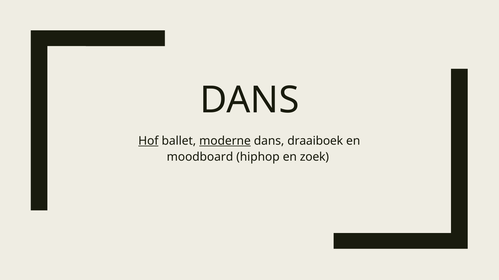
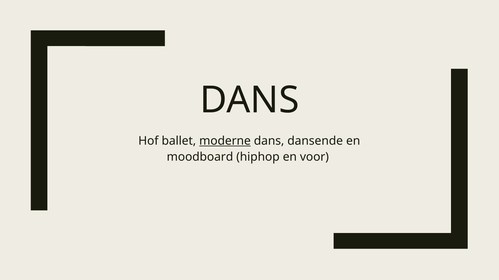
Hof underline: present -> none (148, 141)
draaiboek: draaiboek -> dansende (315, 141)
zoek: zoek -> voor (314, 157)
